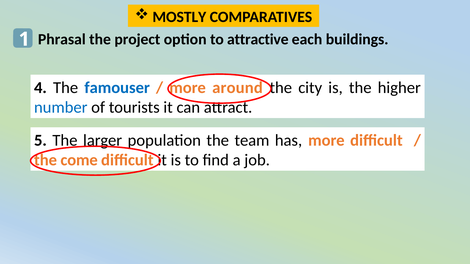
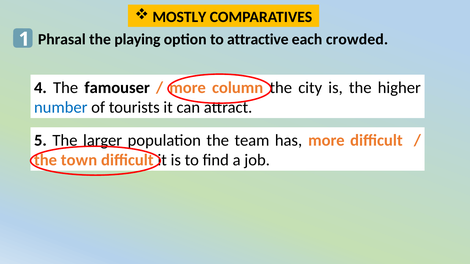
project: project -> playing (137, 39)
buildings: buildings -> crowded (357, 39)
famouser colour: blue -> black (117, 88)
around: around -> column (238, 88)
come: come -> town (79, 160)
